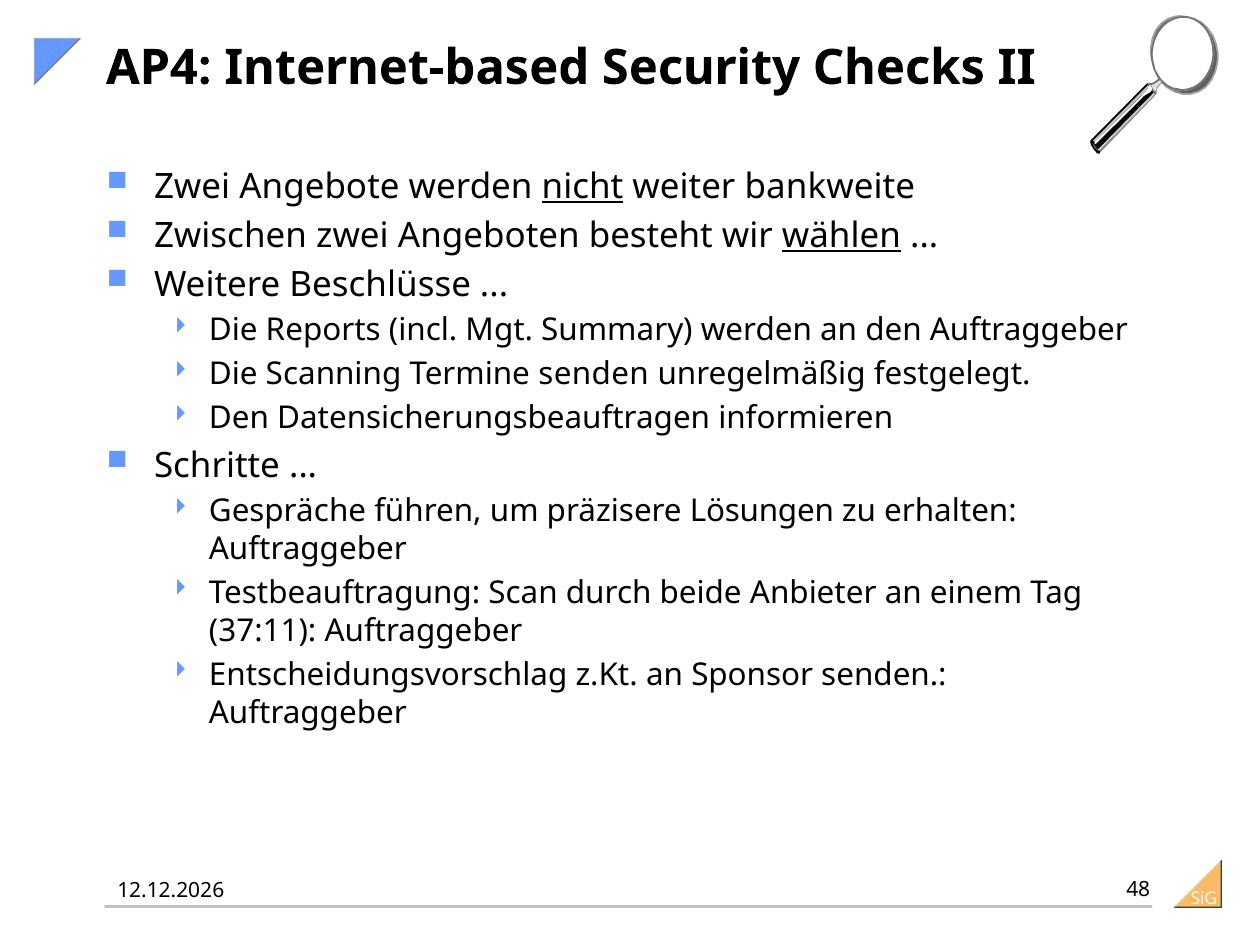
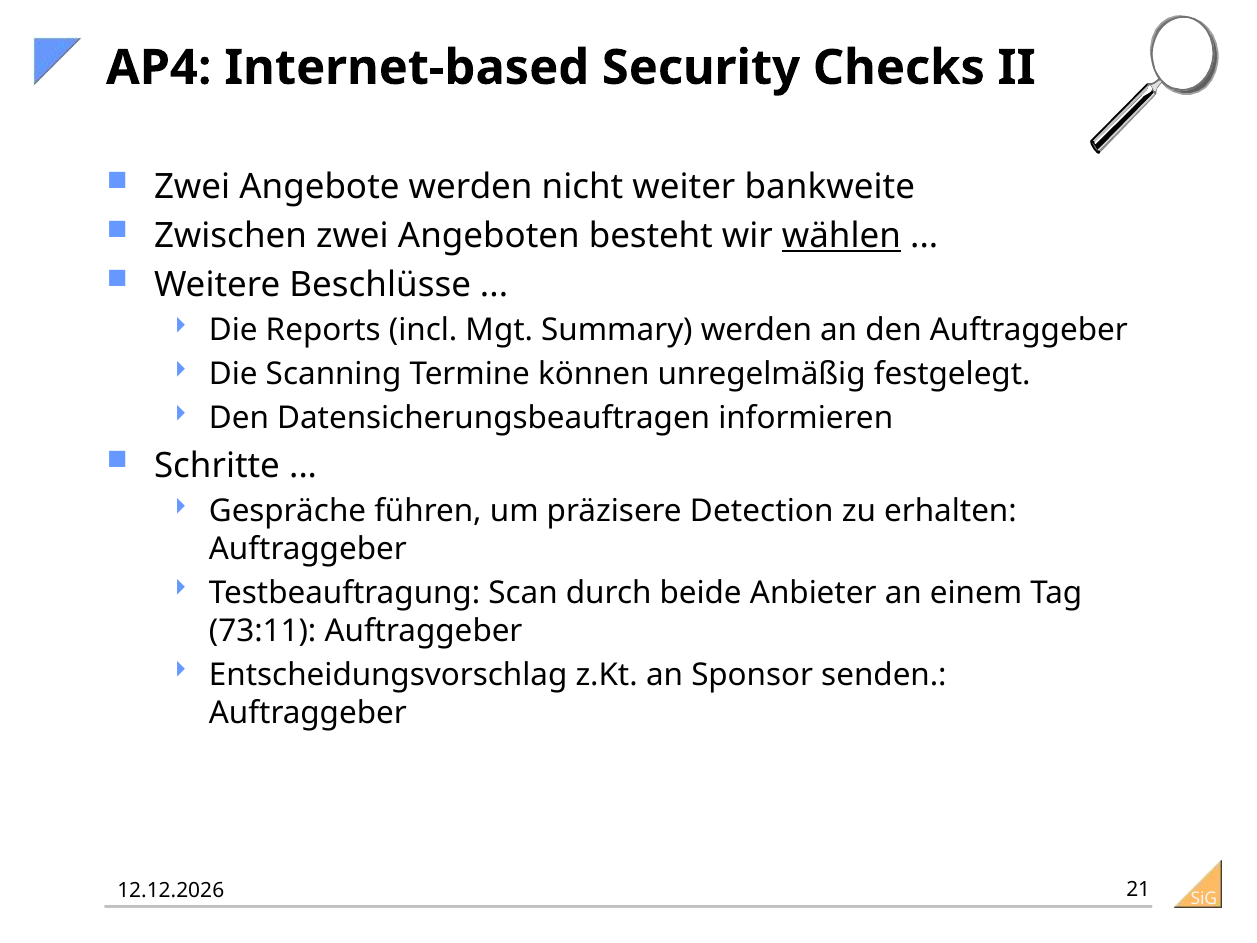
nicht underline: present -> none (582, 187)
Termine senden: senden -> können (594, 374)
Lösungen: Lösungen -> Detection (762, 511)
37:11: 37:11 -> 73:11 (263, 631)
48: 48 -> 21 (1138, 890)
